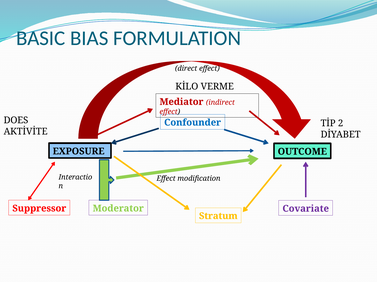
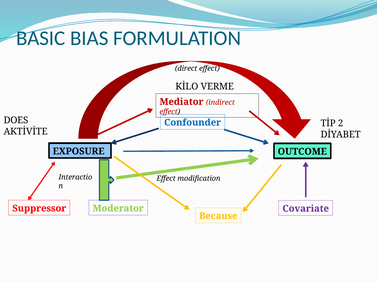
Stratum: Stratum -> Because (218, 217)
